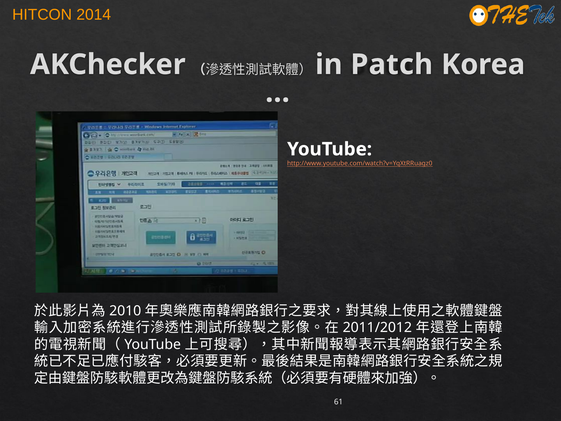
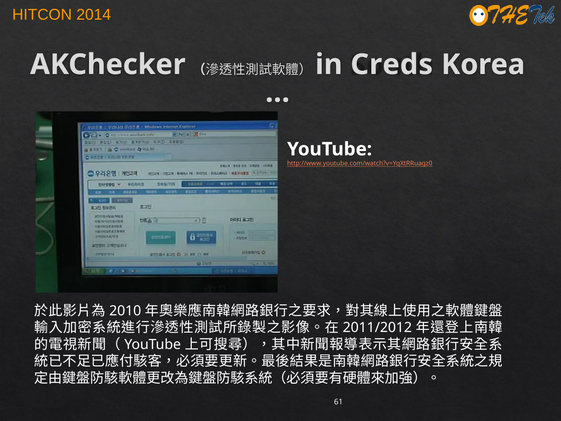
Patch: Patch -> Creds (392, 65)
